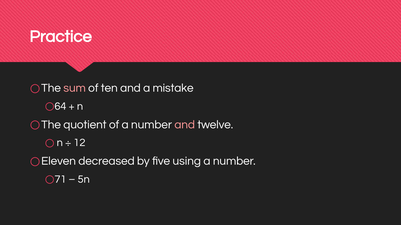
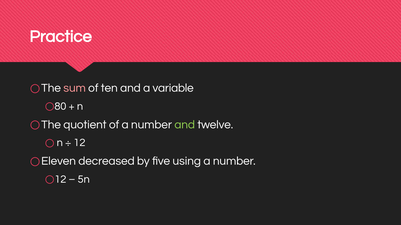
mistake: mistake -> variable (173, 88)
64: 64 -> 80 (60, 106)
and colour: pink -> light green (185, 125)
71: 71 -> 12 (60, 180)
